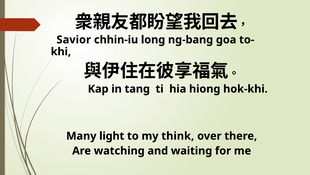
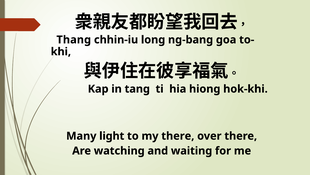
Savior: Savior -> Thang (74, 40)
my think: think -> there (178, 136)
